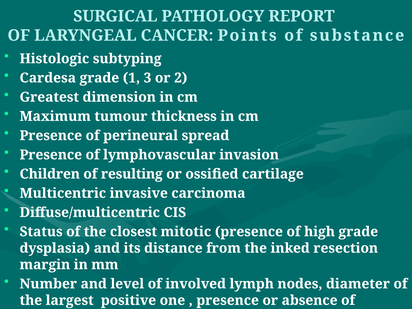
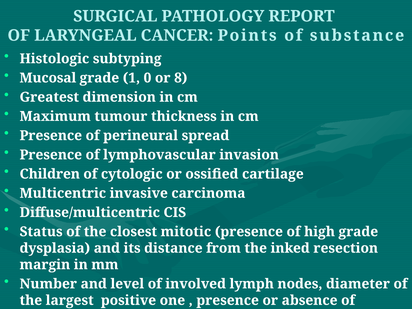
Cardesa: Cardesa -> Mucosal (48, 78)
3: 3 -> 0 (147, 78)
2: 2 -> 8 (181, 78)
resulting: resulting -> cytologic (132, 174)
